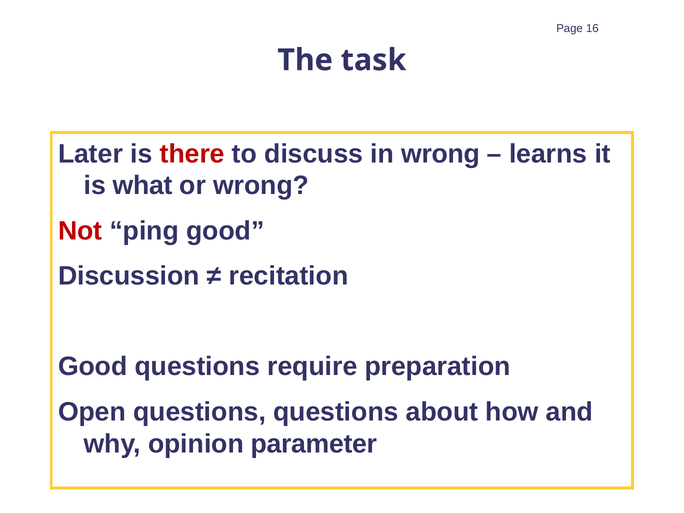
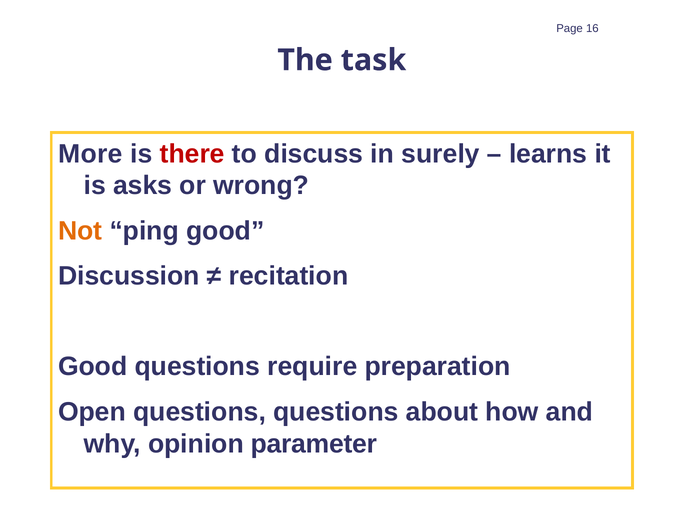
Later: Later -> More (90, 154)
in wrong: wrong -> surely (441, 154)
what: what -> asks (143, 186)
Not colour: red -> orange (80, 231)
